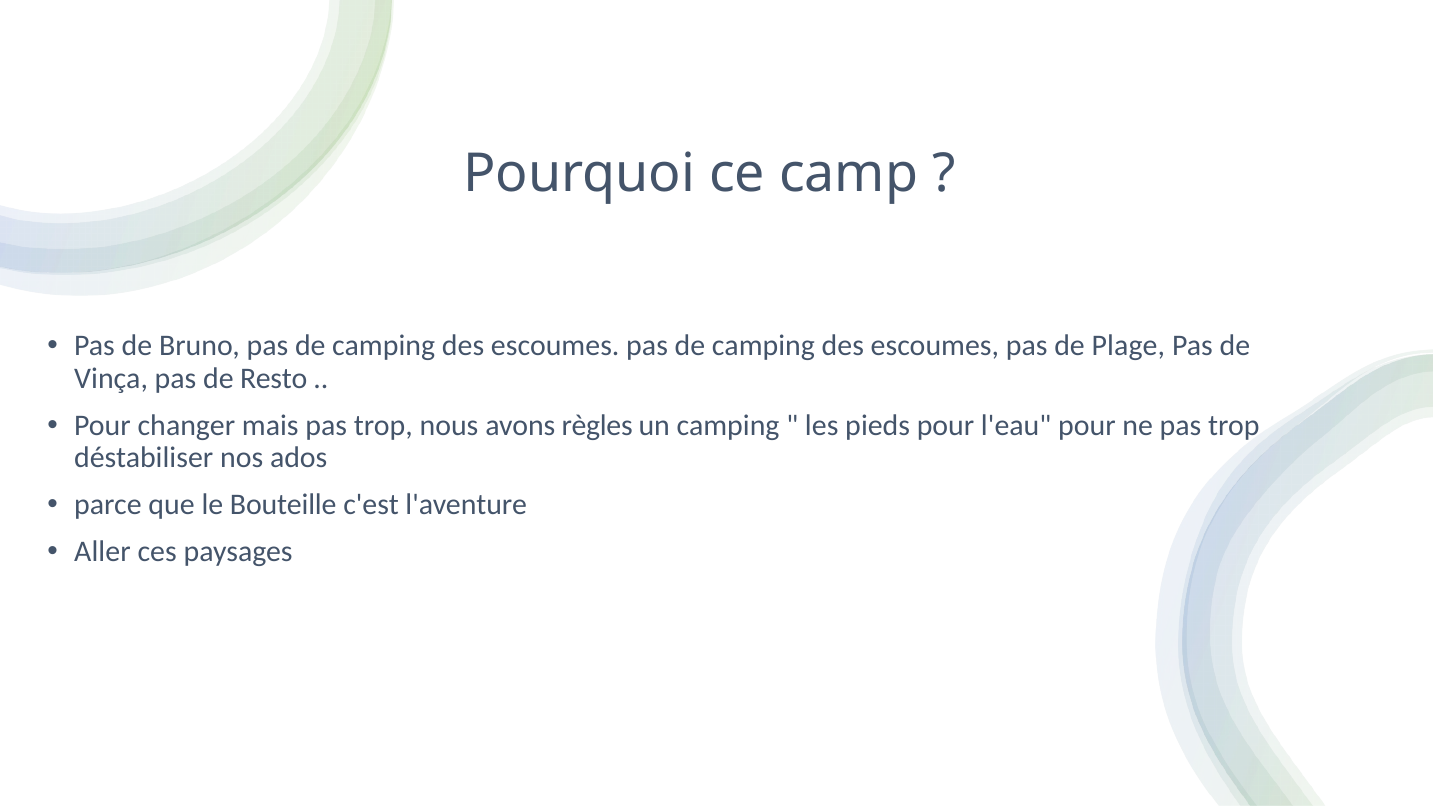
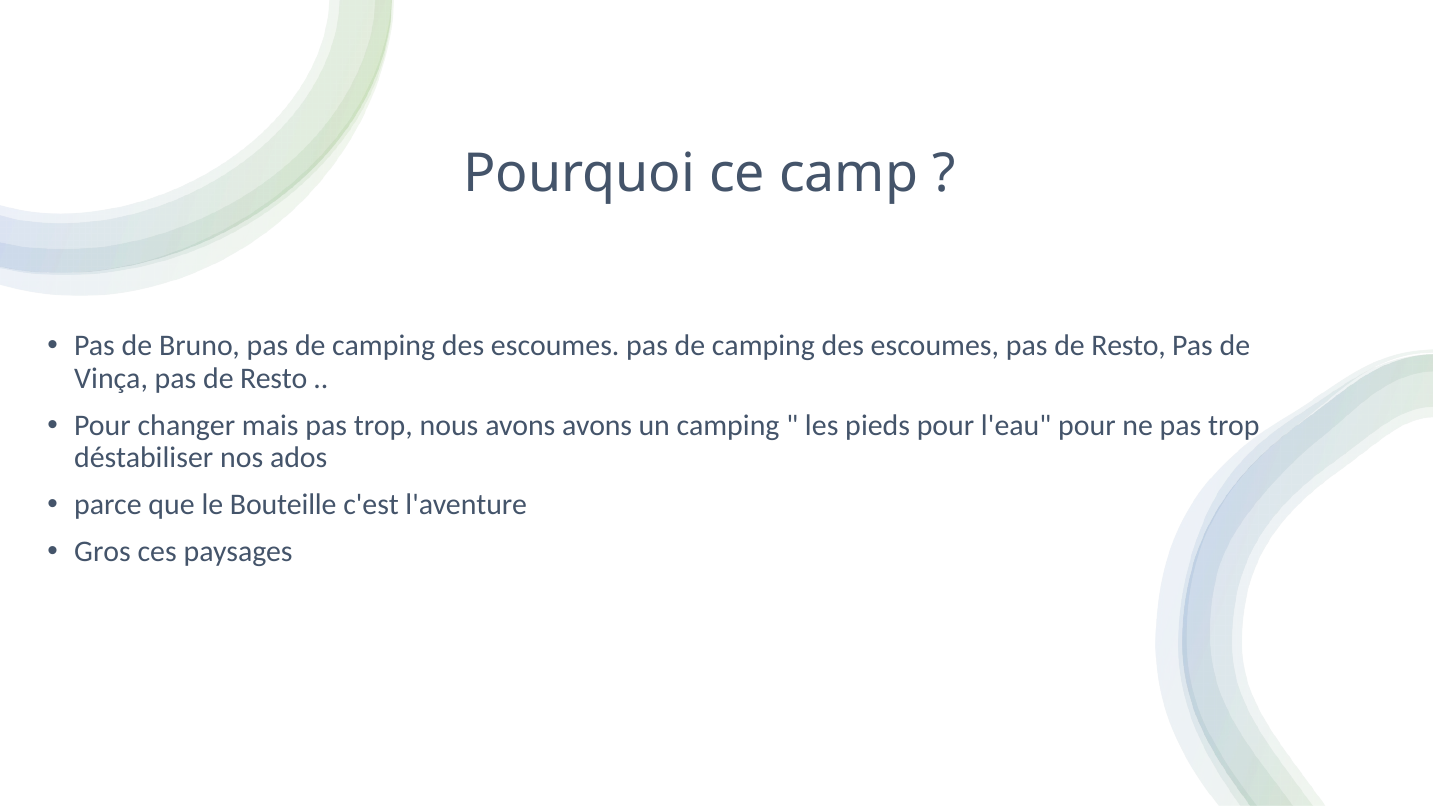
escoumes pas de Plage: Plage -> Resto (1129, 346)
avons règles: règles -> avons (597, 425)
Aller: Aller -> Gros (103, 552)
